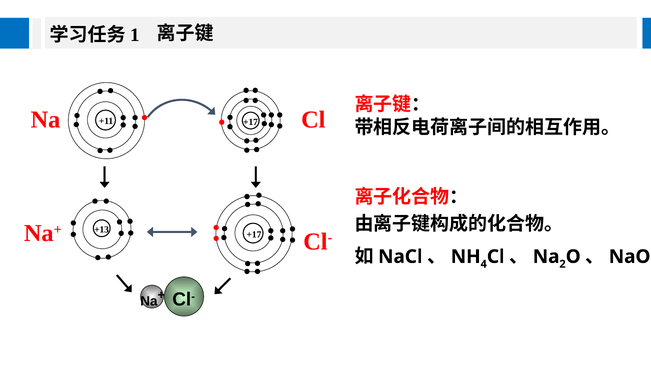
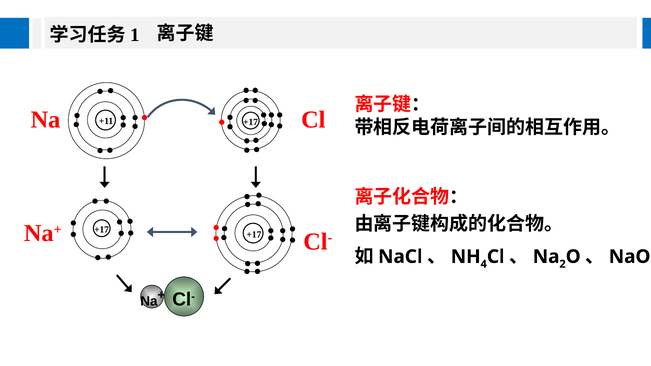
+13: +13 -> +17 (102, 230)
